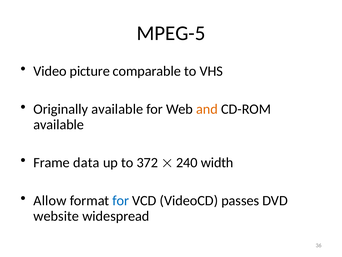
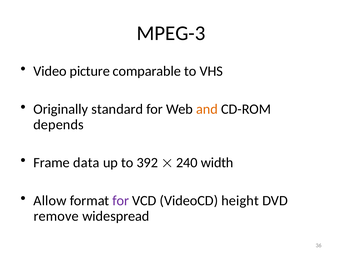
MPEG-5: MPEG-5 -> MPEG-3 (171, 33)
Originally available: available -> standard (117, 109)
available: available -> depends (59, 124)
372: 372 -> 392 (147, 162)
for colour: blue -> purple (121, 200)
passes: passes -> height (240, 200)
website: website -> remove (56, 216)
